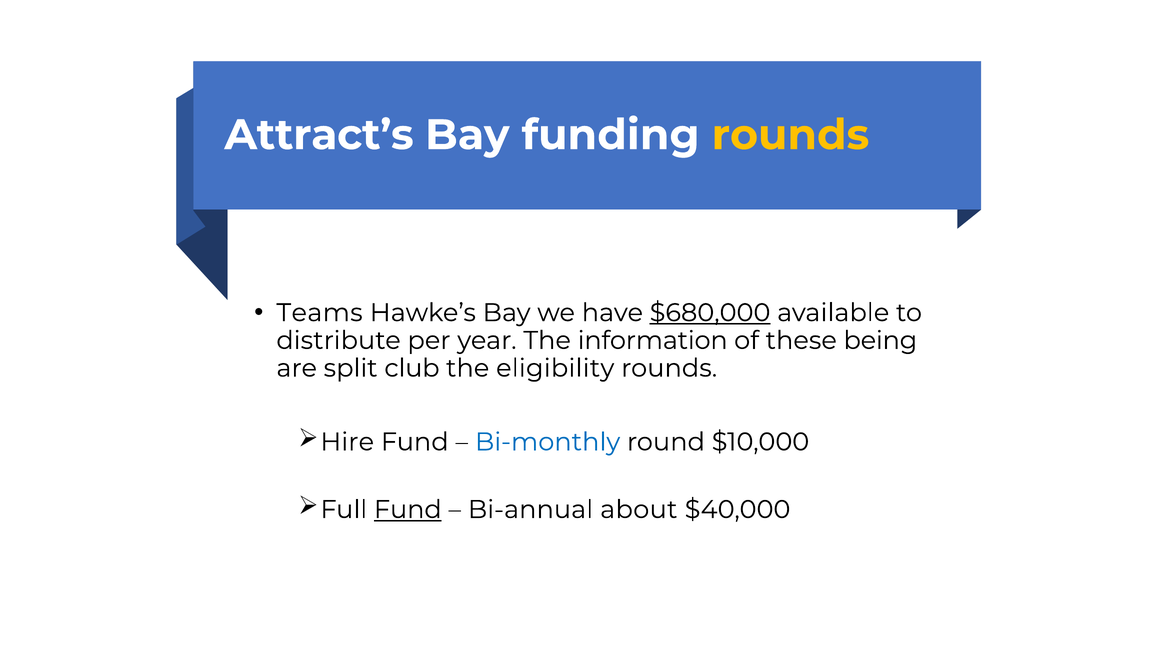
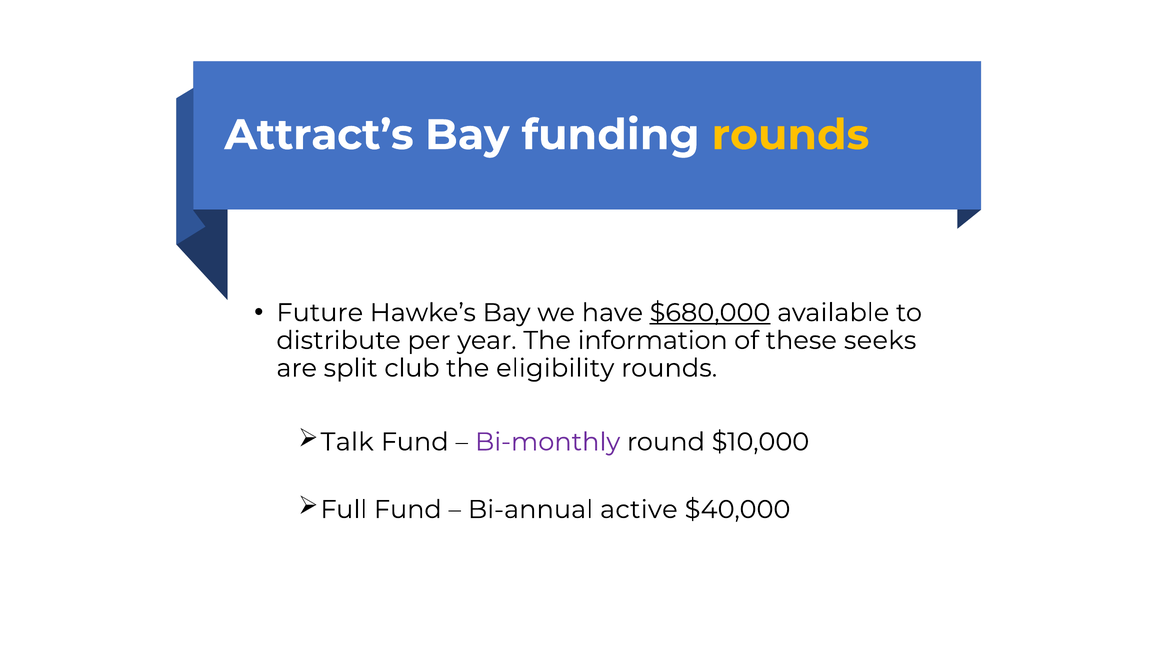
Teams: Teams -> Future (320, 313)
being: being -> seeks (880, 341)
Hire: Hire -> Talk (347, 442)
Bi-monthly colour: blue -> purple (548, 442)
Fund underline: present -> none (408, 510)
about: about -> active (639, 510)
